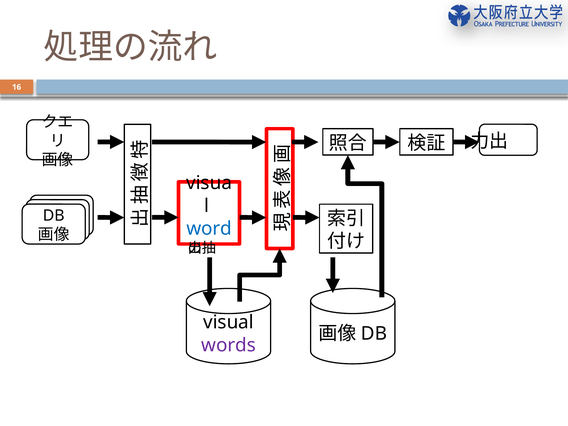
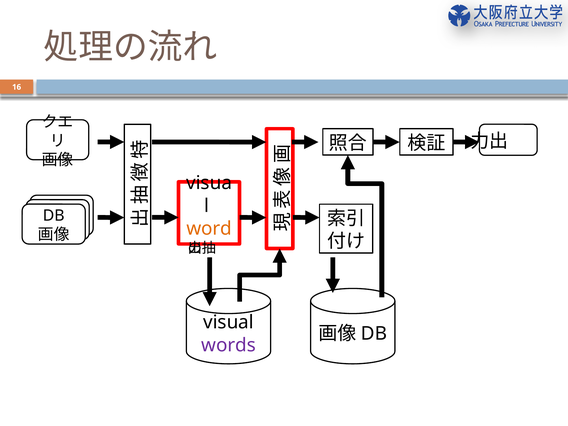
word colour: blue -> orange (209, 229)
